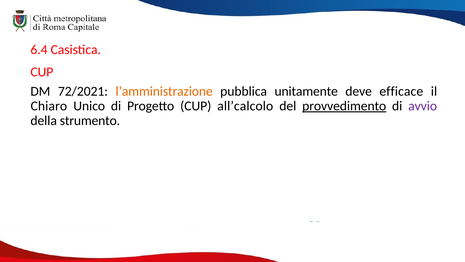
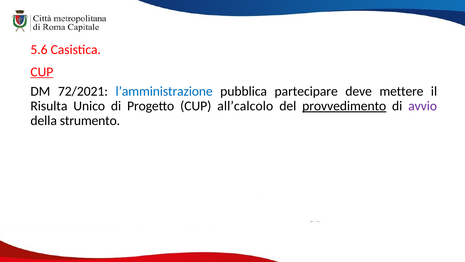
6.4: 6.4 -> 5.6 (39, 50)
CUP underline: none -> present (42, 72)
l’amministrazione colour: orange -> blue (164, 91)
unitamente: unitamente -> partecipare (306, 91)
efficace: efficace -> mettere (401, 91)
Chiaro: Chiaro -> Risulta (49, 106)
